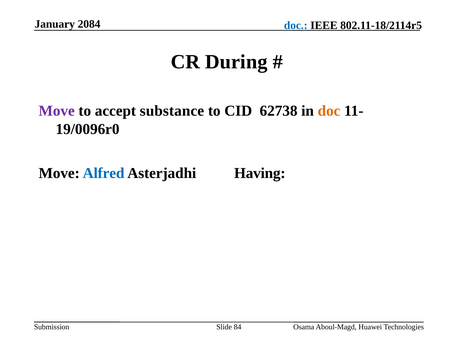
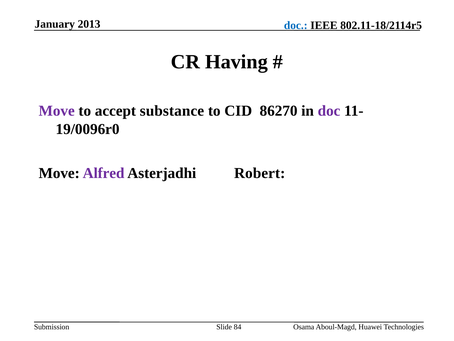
2084: 2084 -> 2013 (89, 24)
During: During -> Having (236, 62)
62738: 62738 -> 86270 (279, 111)
doc colour: orange -> purple (329, 111)
Alfred colour: blue -> purple (104, 173)
Having: Having -> Robert (260, 173)
